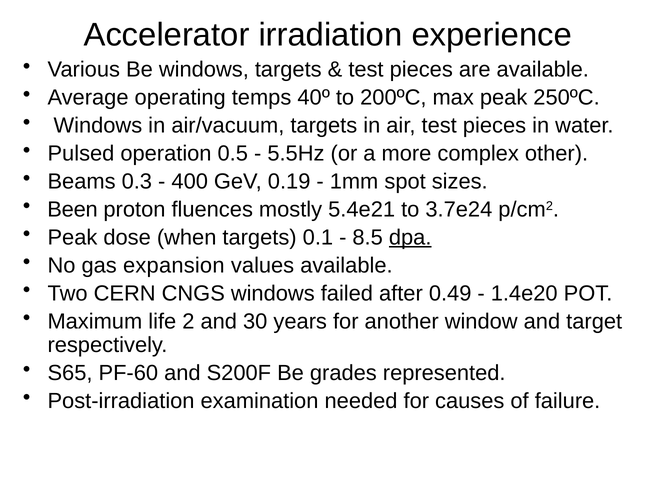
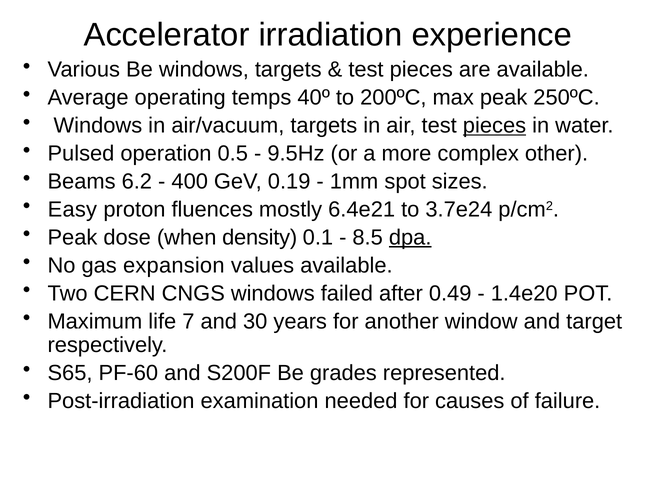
pieces underline: none -> present (494, 126)
5.5Hz: 5.5Hz -> 9.5Hz (296, 154)
0.3: 0.3 -> 6.2 (137, 182)
Been: Been -> Easy (72, 209)
5.4e21: 5.4e21 -> 6.4e21 (362, 209)
when targets: targets -> density (260, 237)
2: 2 -> 7 (188, 321)
